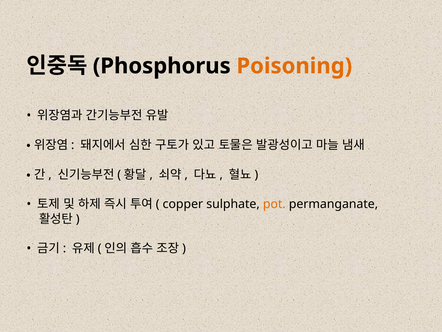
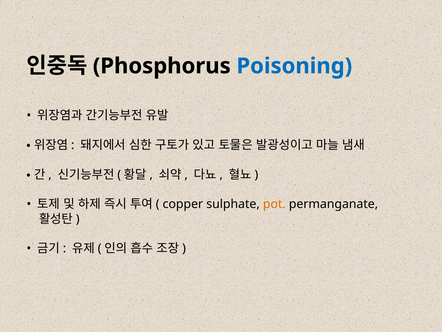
Poisoning colour: orange -> blue (294, 66)
